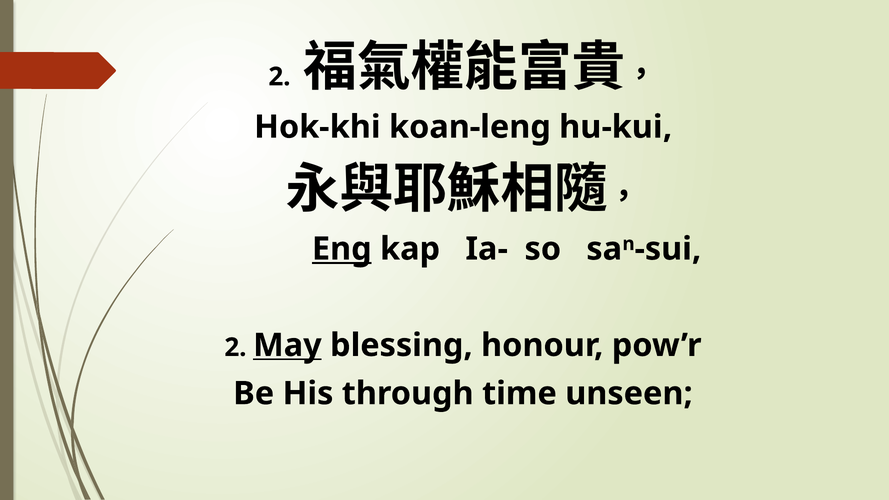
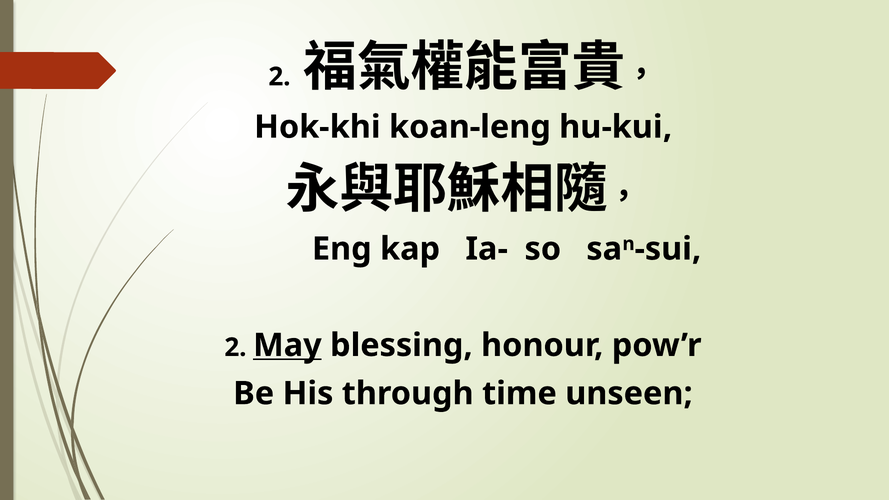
Eng underline: present -> none (342, 249)
